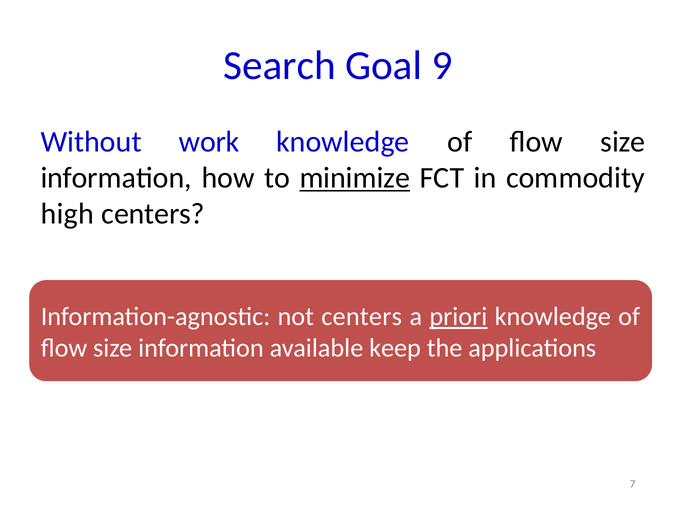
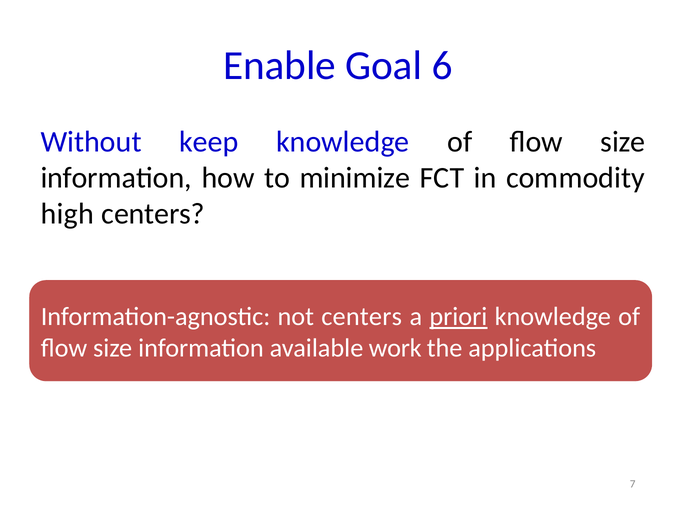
Search: Search -> Enable (280, 65)
9: 9 -> 6 (442, 65)
work: work -> keep (209, 142)
minimize underline: present -> none (355, 178)
keep: keep -> work (395, 348)
